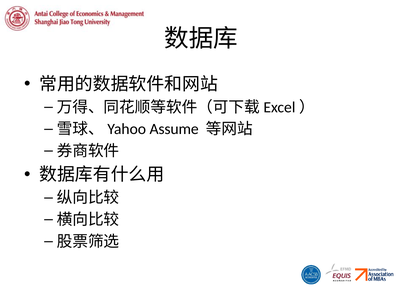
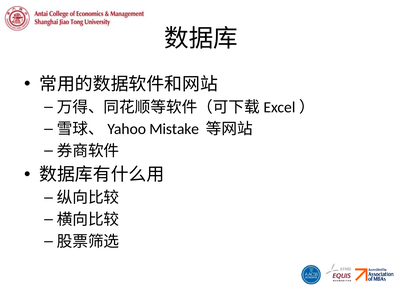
Assume: Assume -> Mistake (174, 129)
